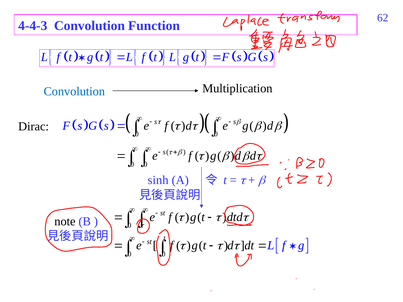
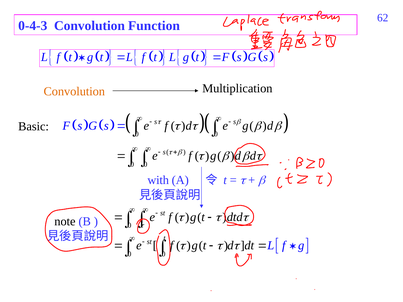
4-4-3: 4-4-3 -> 0-4-3 (33, 26)
Convolution colour: blue -> orange (74, 92)
Dirac: Dirac -> Basic (34, 126)
sinh: sinh -> with (158, 180)
